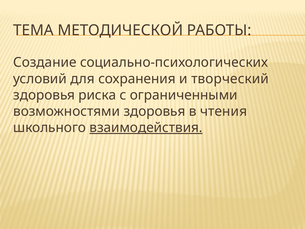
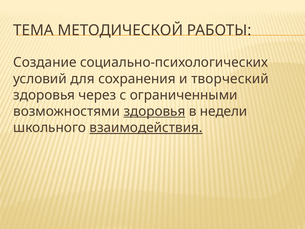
риска: риска -> через (97, 95)
здоровья underline: none -> present (154, 111)
чтения: чтения -> недели (224, 111)
